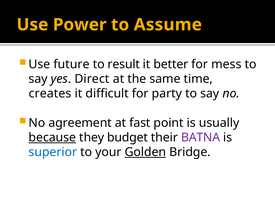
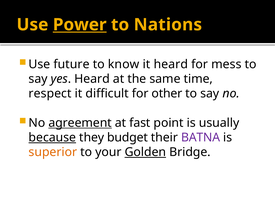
Power underline: none -> present (80, 25)
Assume: Assume -> Nations (168, 25)
result: result -> know (124, 64)
it better: better -> heard (171, 64)
yes Direct: Direct -> Heard (92, 79)
creates: creates -> respect (50, 94)
party: party -> other (167, 94)
agreement underline: none -> present (80, 123)
superior colour: blue -> orange (53, 152)
